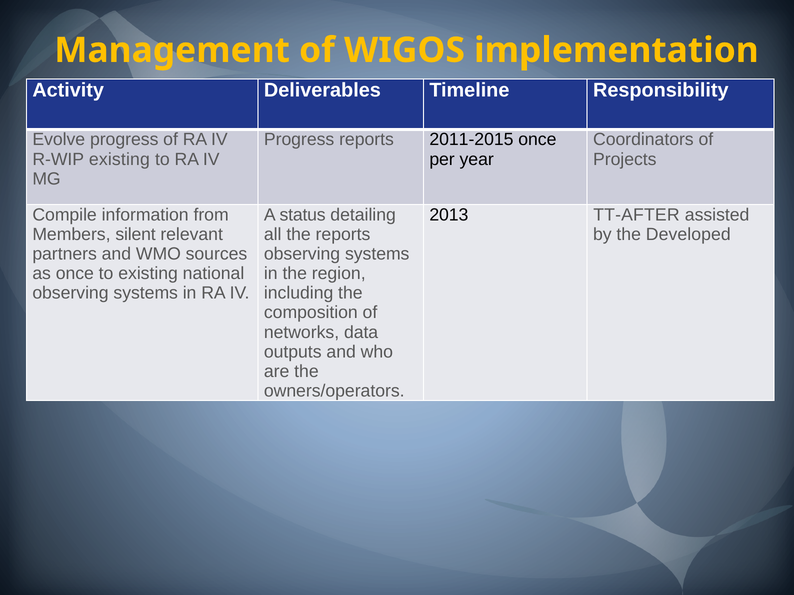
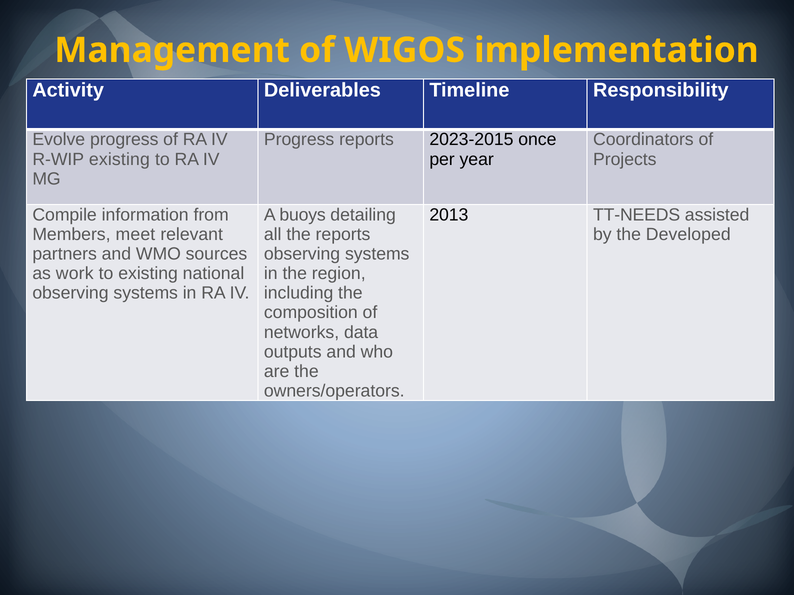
2011-2015: 2011-2015 -> 2023-2015 (471, 140)
status: status -> buoys (303, 215)
TT-AFTER: TT-AFTER -> TT-NEEDS (637, 215)
silent: silent -> meet (135, 235)
as once: once -> work (75, 274)
